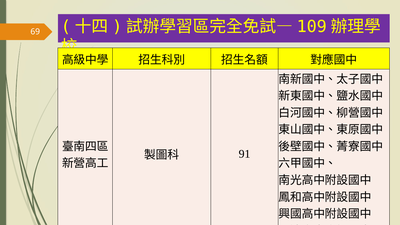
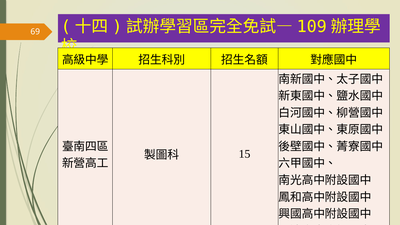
91: 91 -> 15 (245, 154)
